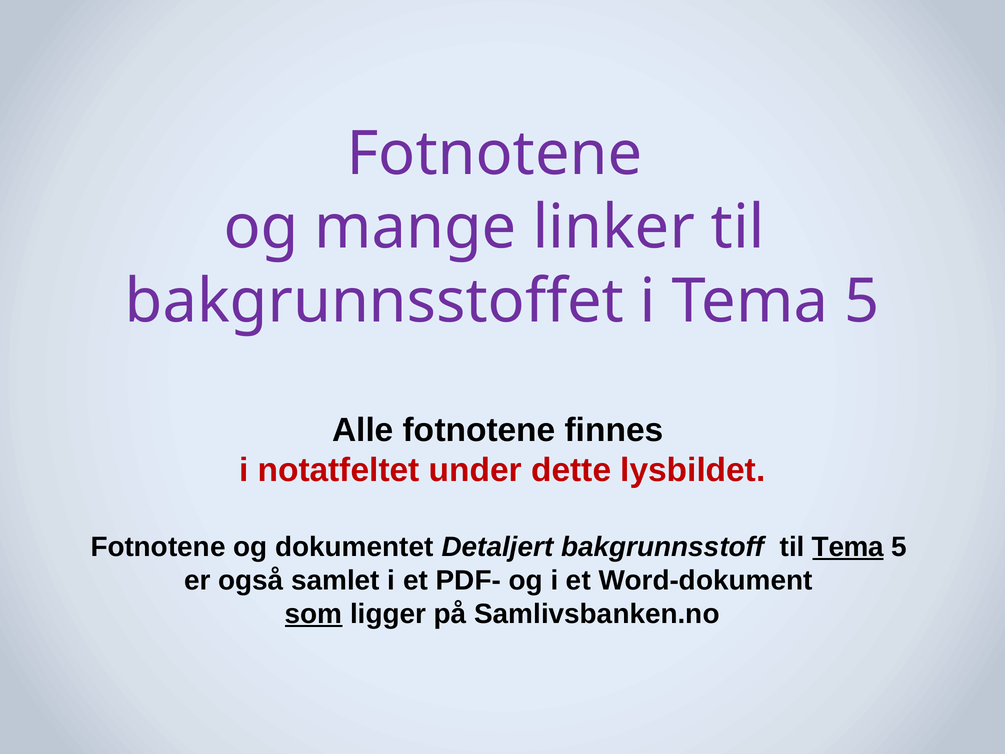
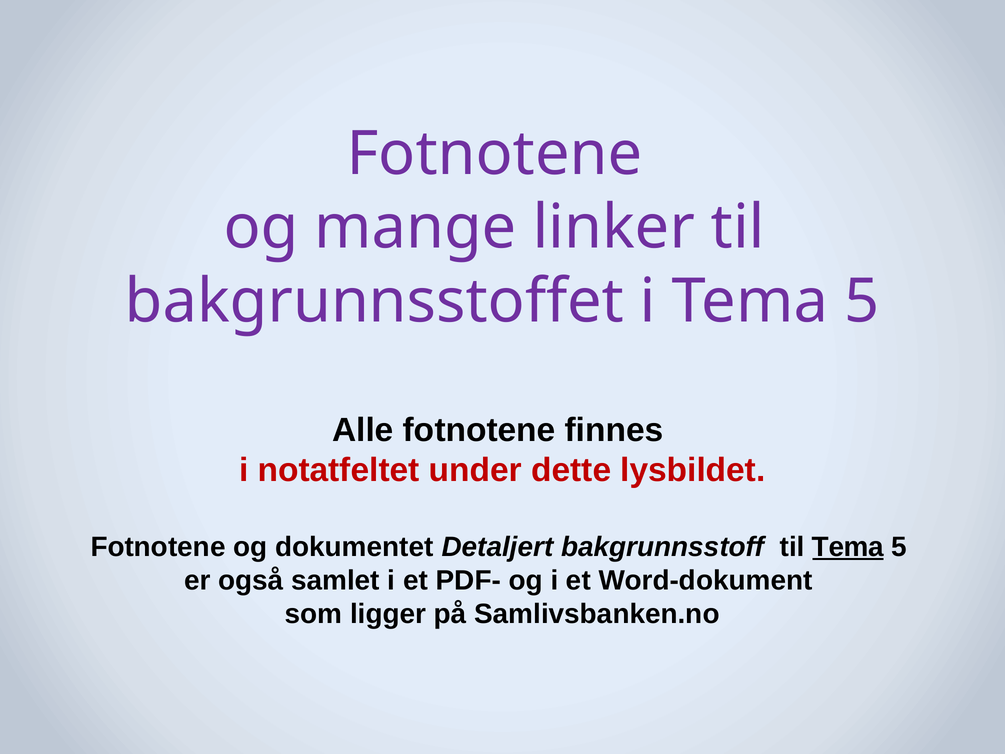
som underline: present -> none (314, 614)
